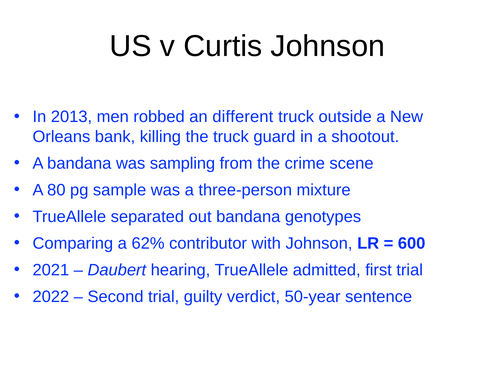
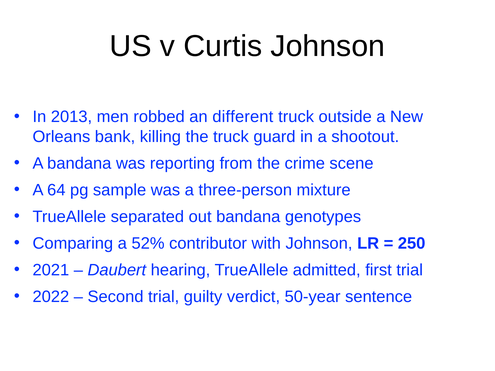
sampling: sampling -> reporting (182, 163)
80: 80 -> 64 (56, 190)
62%: 62% -> 52% (148, 243)
600: 600 -> 250 (412, 243)
